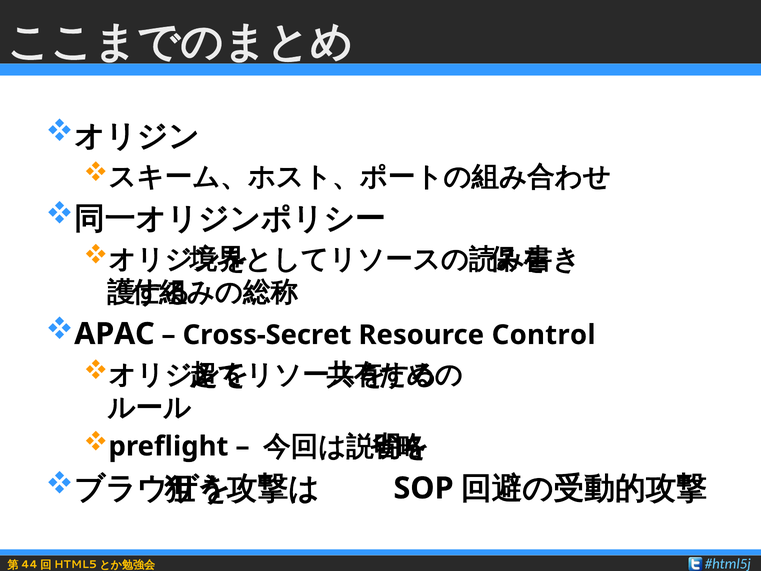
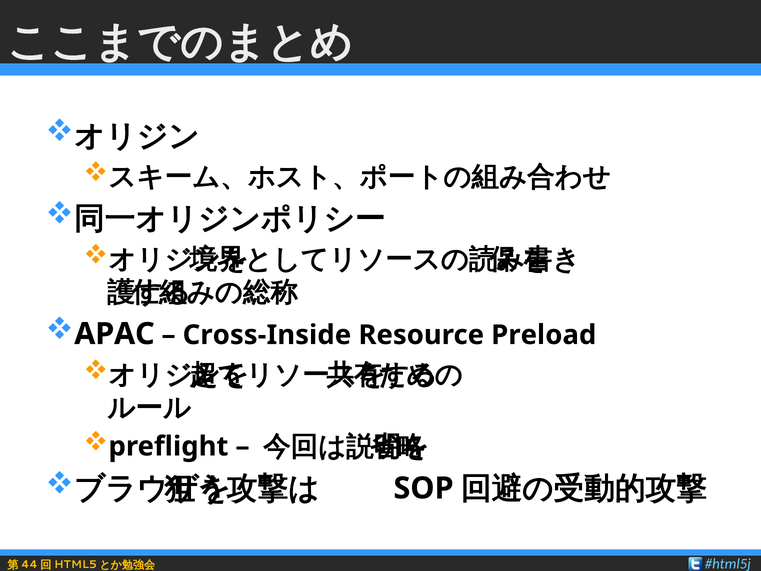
Cross-Secret: Cross-Secret -> Cross-Inside (267, 335)
Control: Control -> Preload (544, 335)
